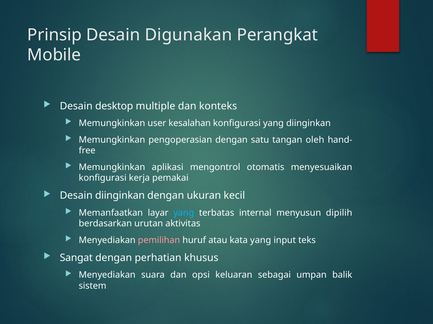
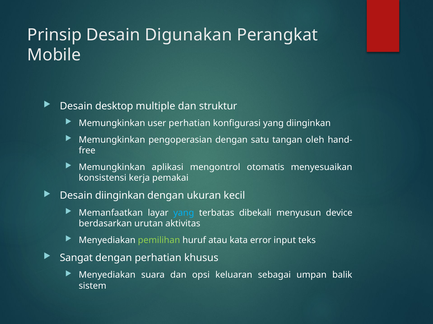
konteks: konteks -> struktur (218, 106)
user kesalahan: kesalahan -> perhatian (190, 123)
konfigurasi: konfigurasi -> konsistensi (103, 178)
internal: internal -> dibekali (255, 213)
dipilih: dipilih -> device (339, 213)
pemilihan colour: pink -> light green (159, 241)
kata yang: yang -> error (261, 241)
